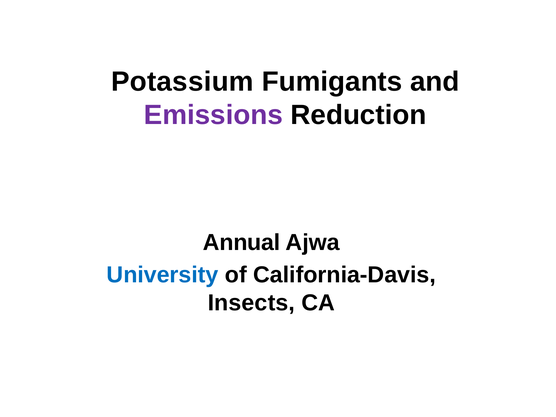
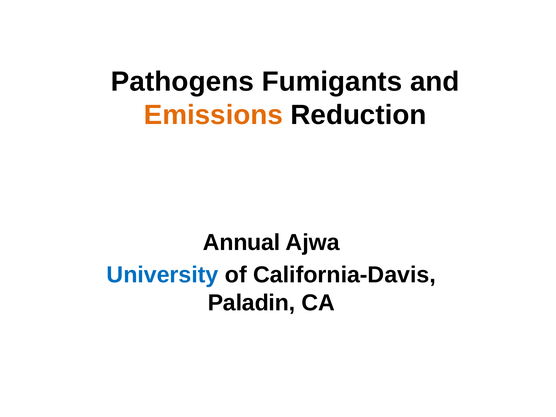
Potassium: Potassium -> Pathogens (182, 82)
Emissions colour: purple -> orange (213, 115)
Insects: Insects -> Paladin (252, 303)
